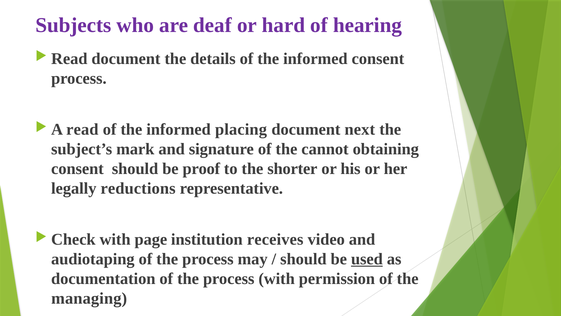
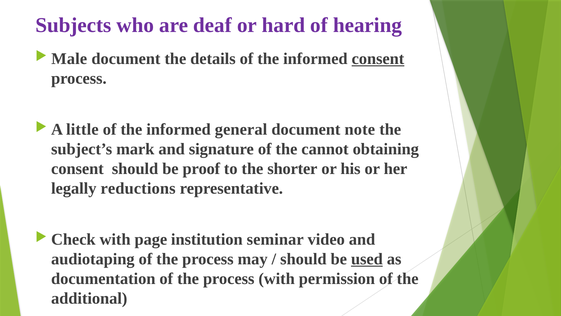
Read: Read -> Male (69, 59)
consent underline: none -> present (378, 59)
A read: read -> little (82, 129)
placing: placing -> general (241, 129)
next: next -> note (360, 129)
receives: receives -> seminar (275, 239)
managing: managing -> additional (89, 298)
